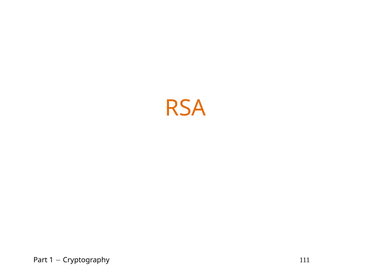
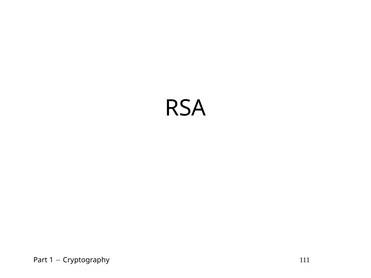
RSA colour: orange -> black (185, 108)
